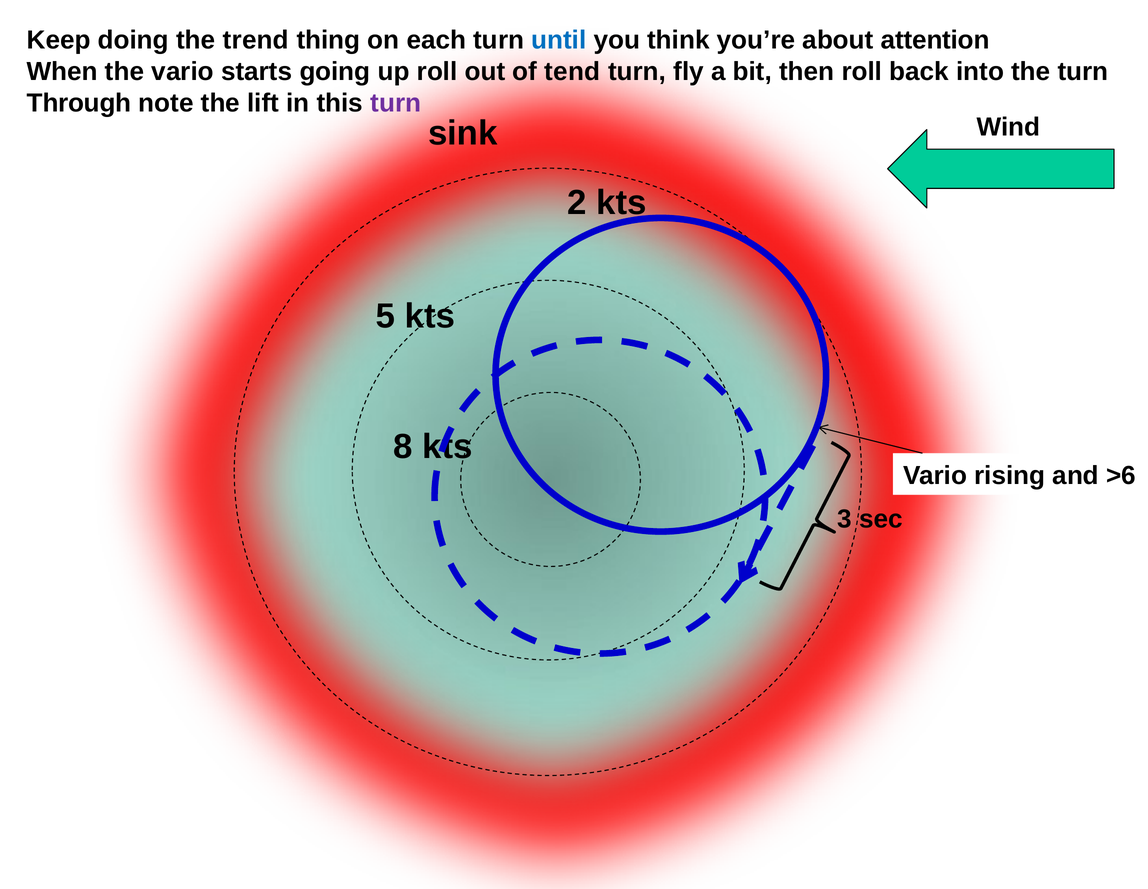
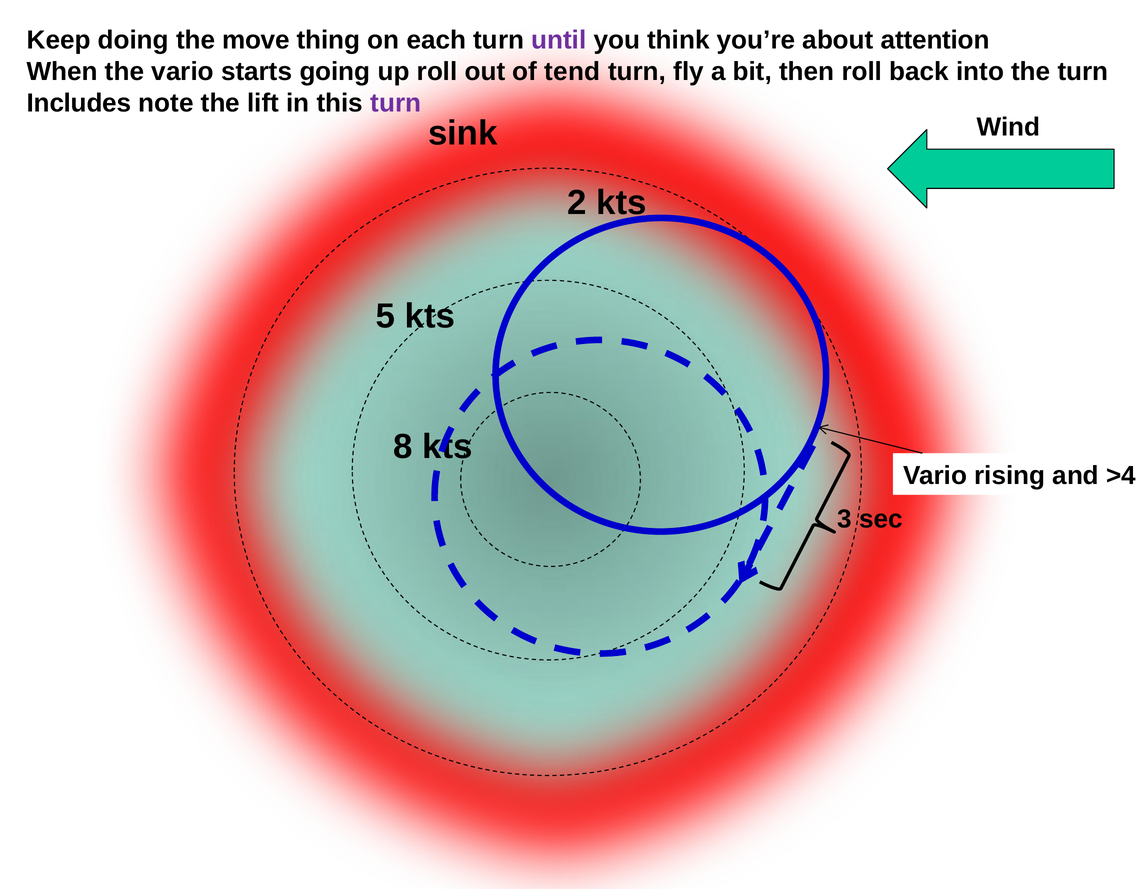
trend: trend -> move (256, 40)
until colour: blue -> purple (559, 40)
Through: Through -> Includes (79, 103)
>6: >6 -> >4 (1121, 476)
